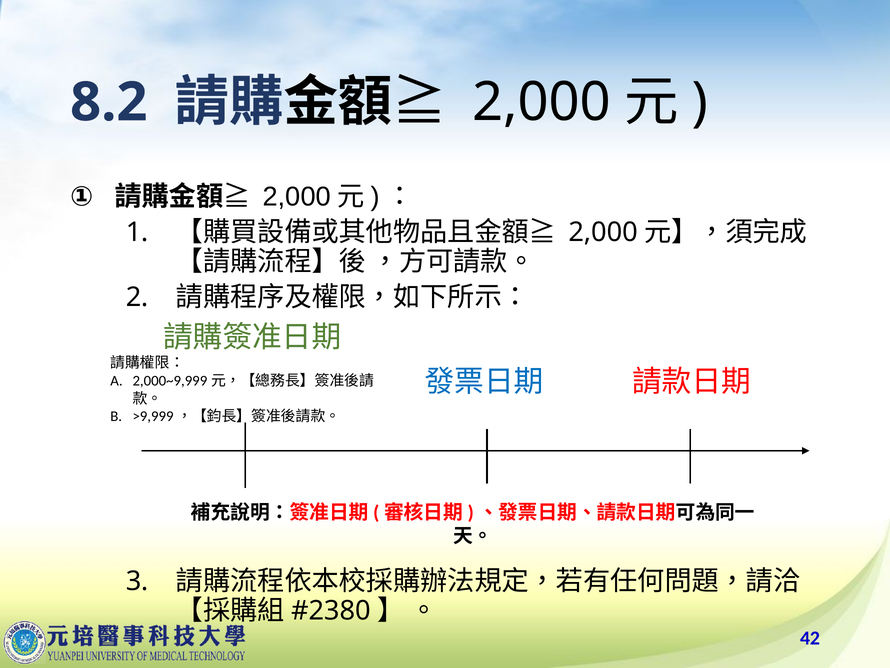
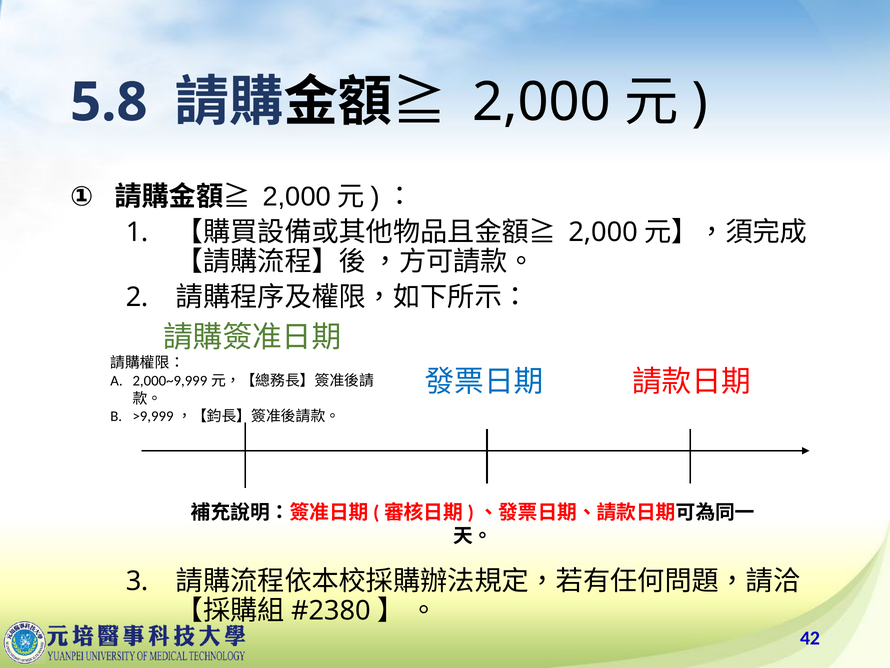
8.2: 8.2 -> 5.8 (109, 102)
